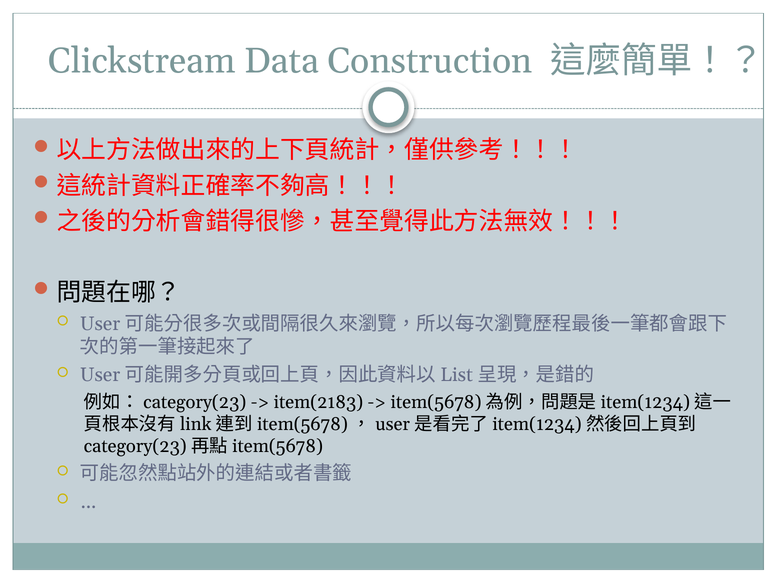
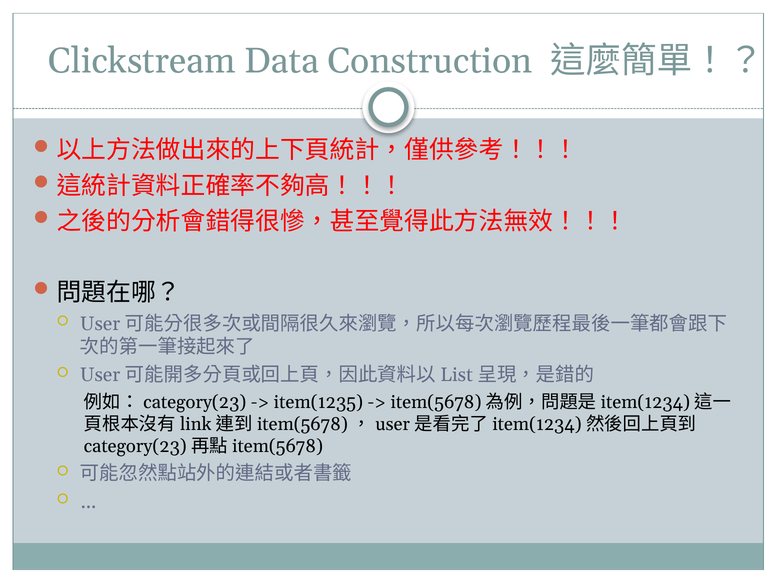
item(2183: item(2183 -> item(1235 (318, 402)
